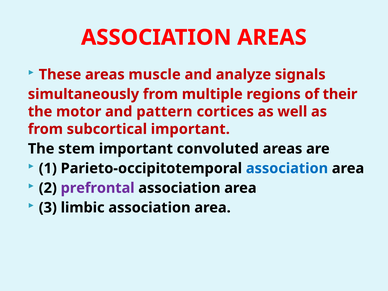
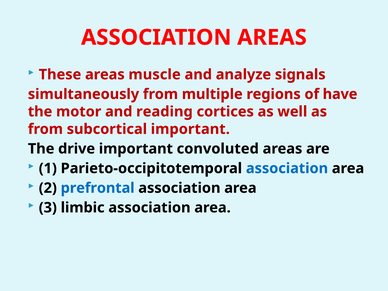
their: their -> have (340, 94)
pattern: pattern -> reading (164, 112)
stem: stem -> drive (77, 149)
prefrontal colour: purple -> blue (98, 188)
